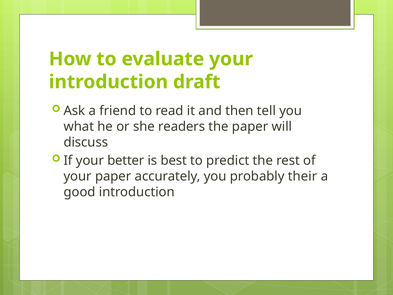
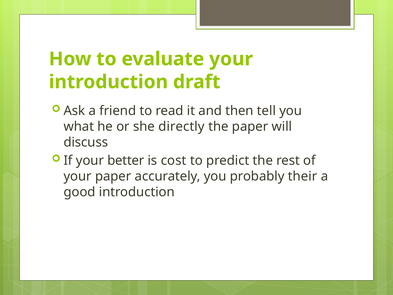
readers: readers -> directly (181, 126)
best: best -> cost (174, 160)
